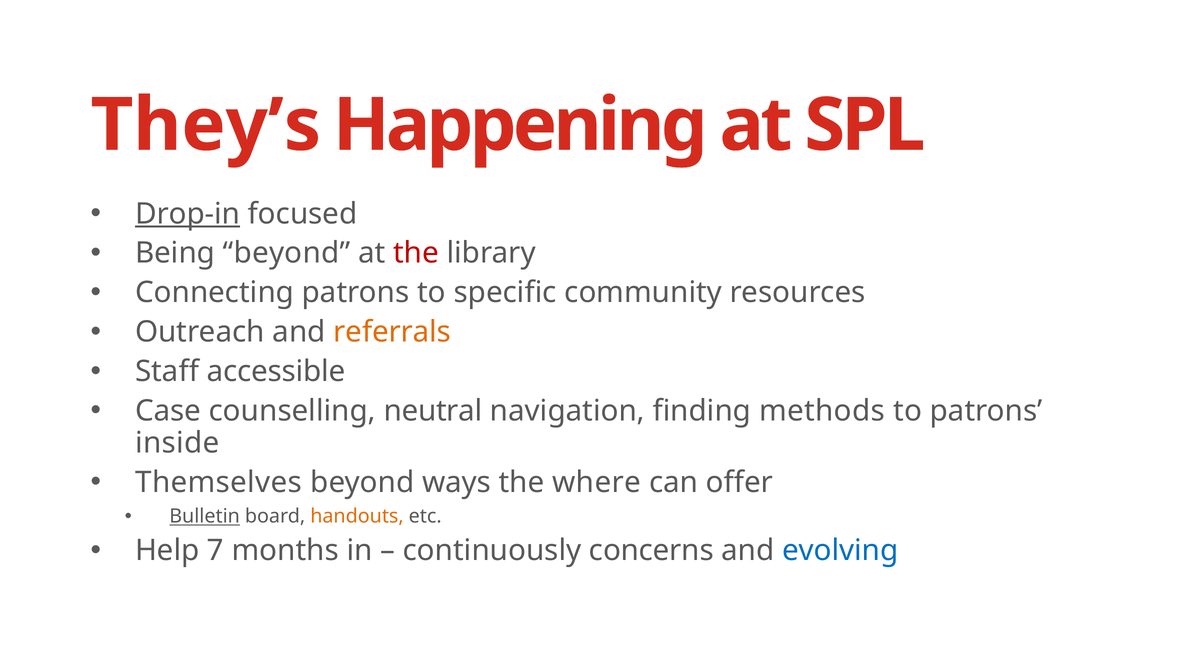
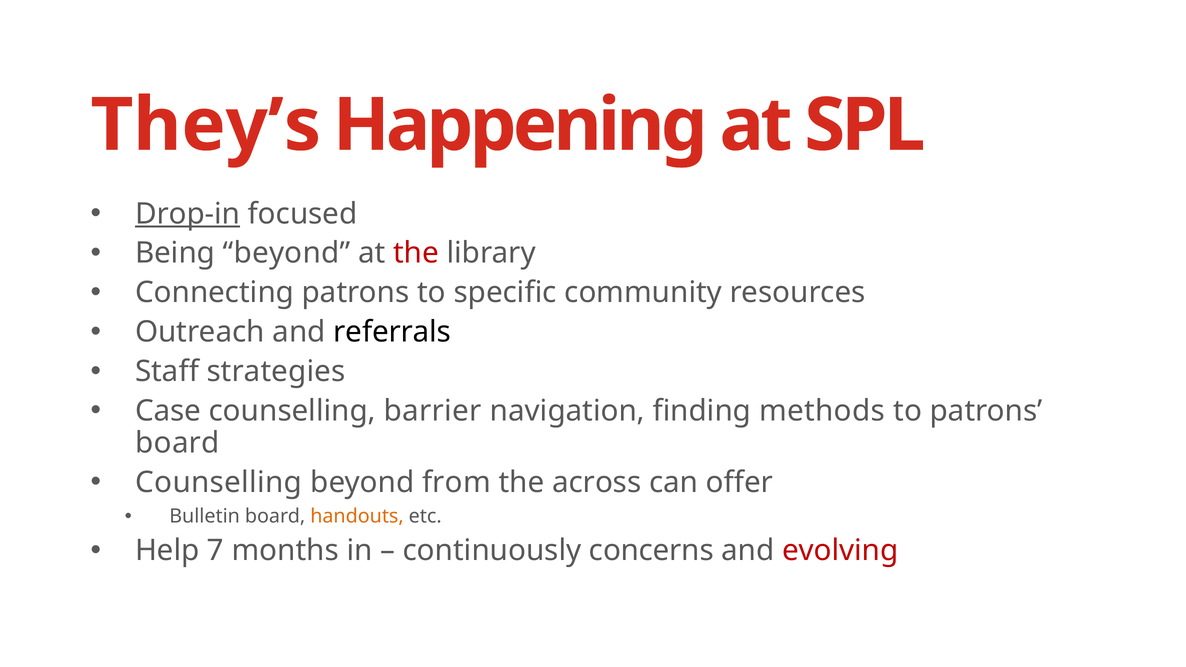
referrals colour: orange -> black (392, 332)
accessible: accessible -> strategies (276, 372)
neutral: neutral -> barrier (433, 411)
inside: inside -> board (177, 443)
Themselves: Themselves -> Counselling (219, 482)
ways: ways -> from (456, 482)
where: where -> across (597, 482)
Bulletin underline: present -> none (205, 516)
evolving colour: blue -> red (840, 551)
